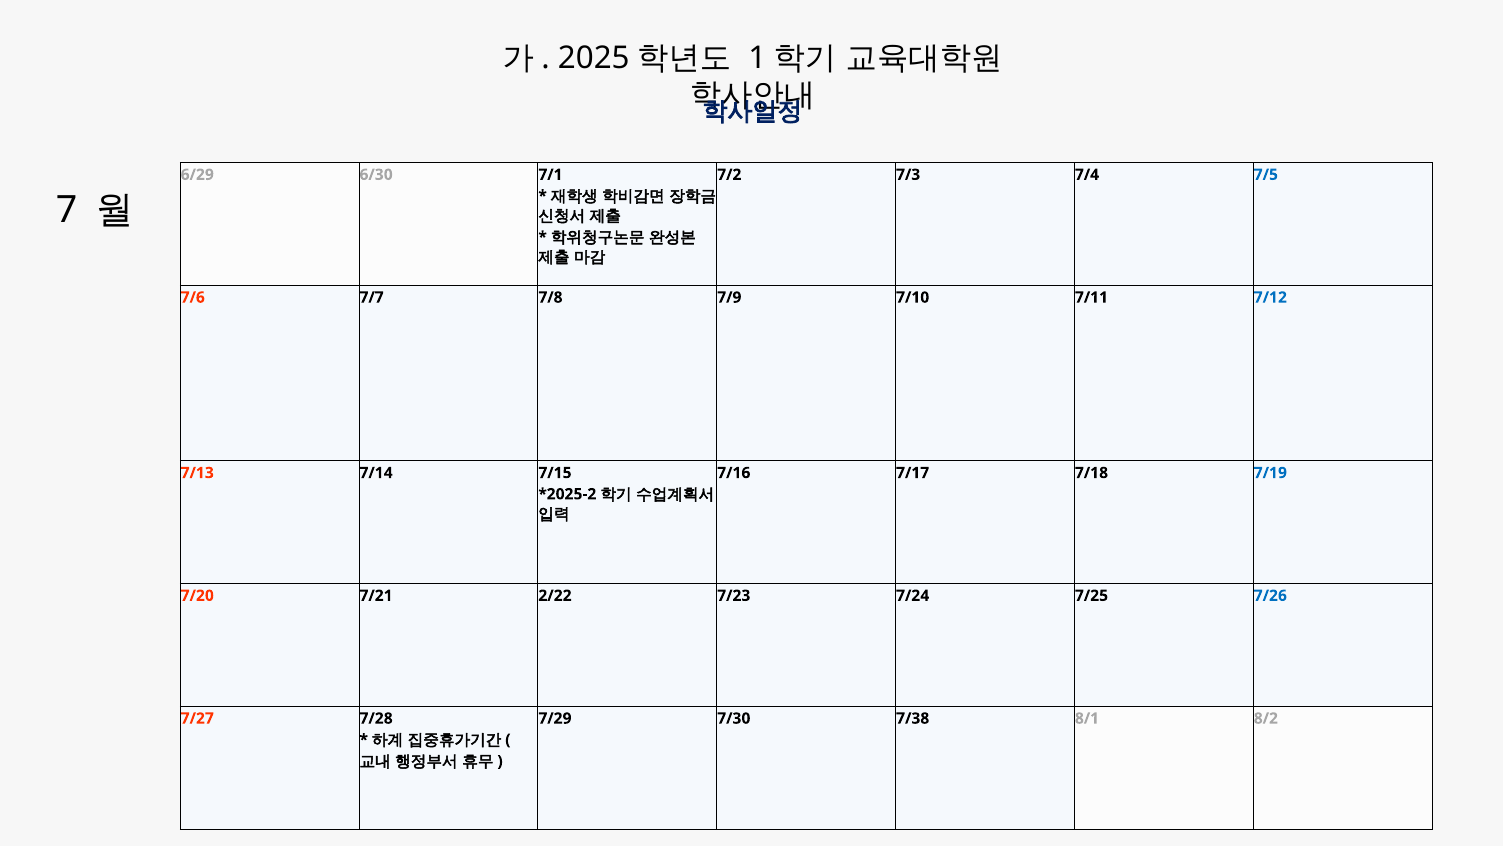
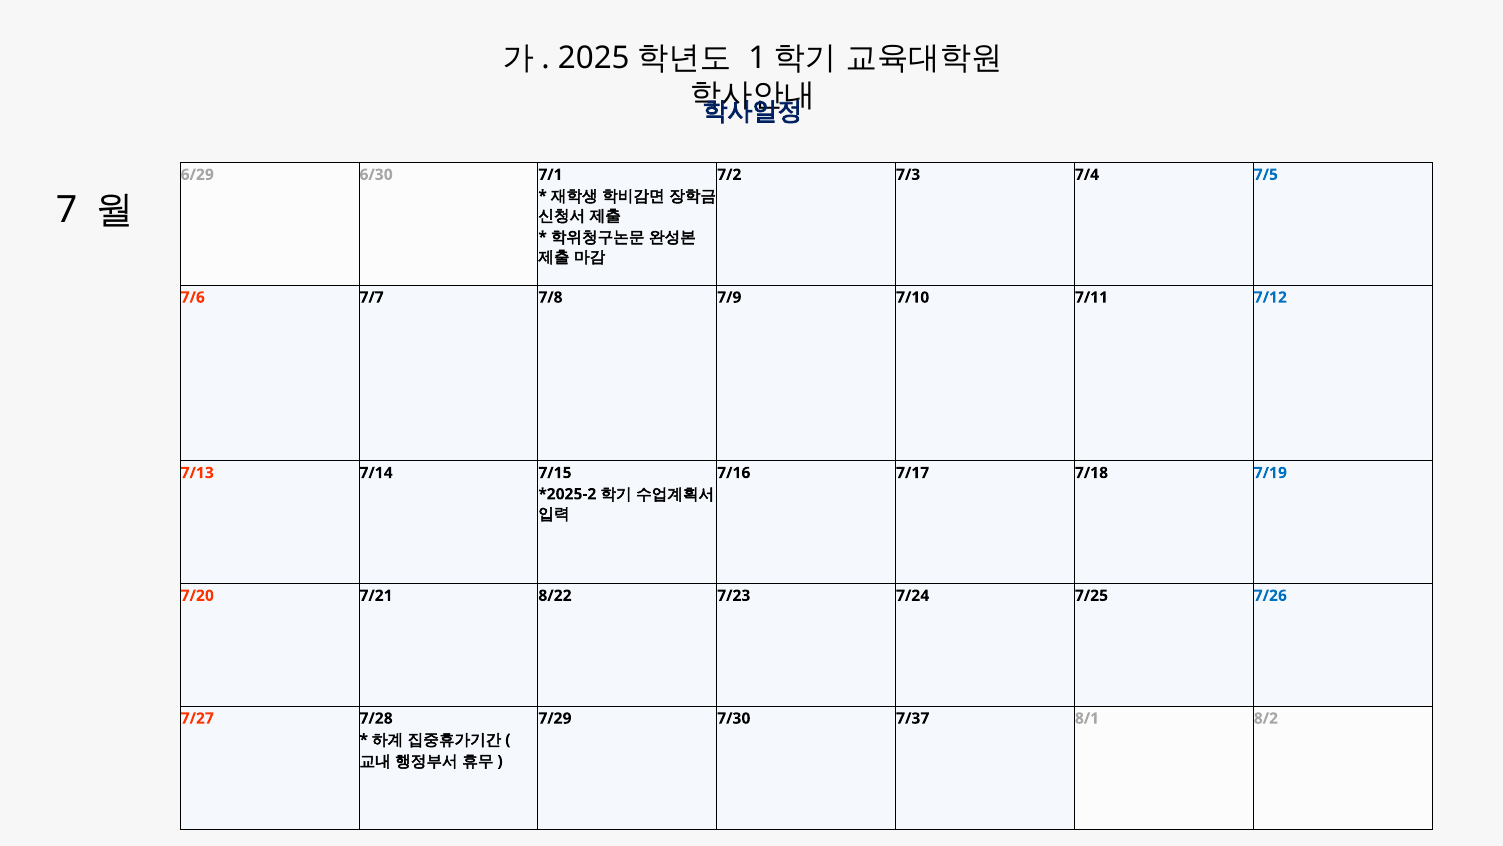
2/22: 2/22 -> 8/22 (555, 595)
7/38: 7/38 -> 7/37 (913, 718)
